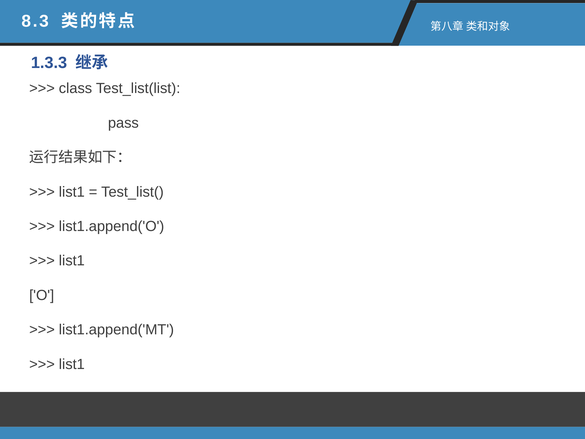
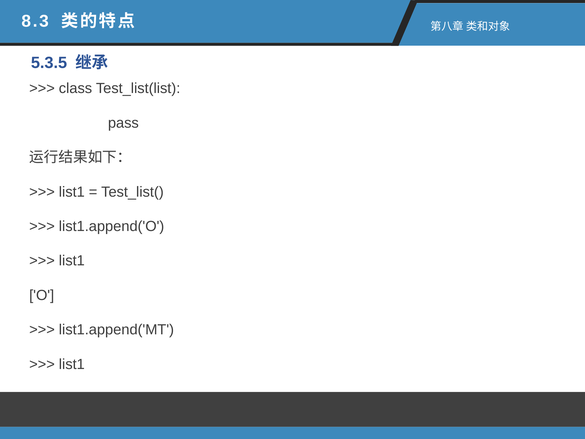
1.3.3: 1.3.3 -> 5.3.5 (49, 63)
